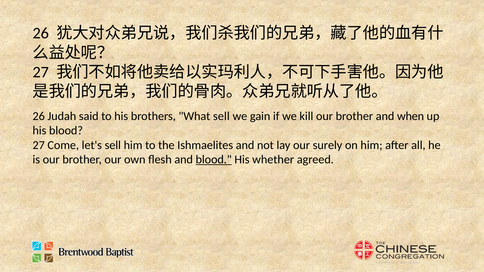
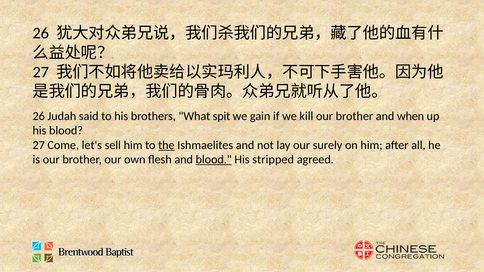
What sell: sell -> spit (222, 116)
the underline: none -> present (166, 145)
whether: whether -> stripped (273, 160)
